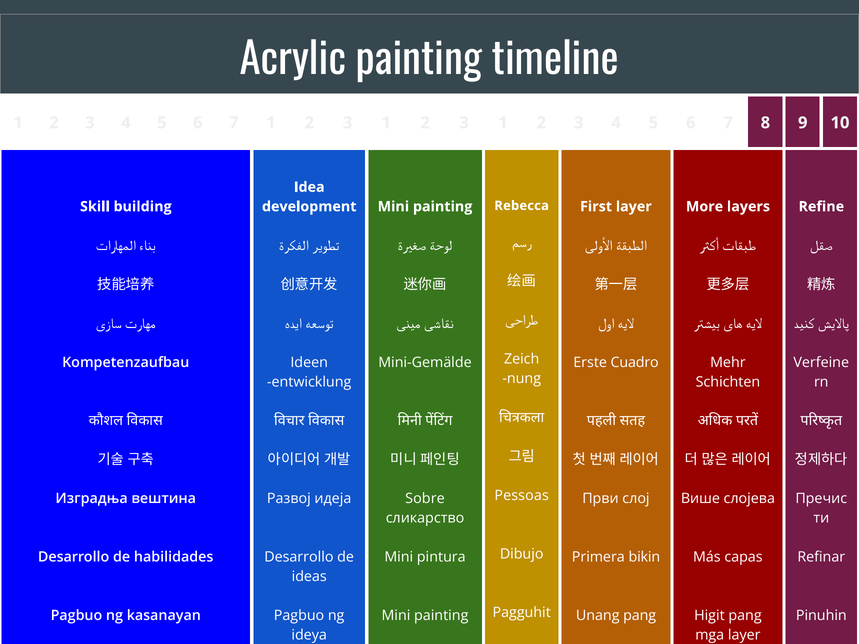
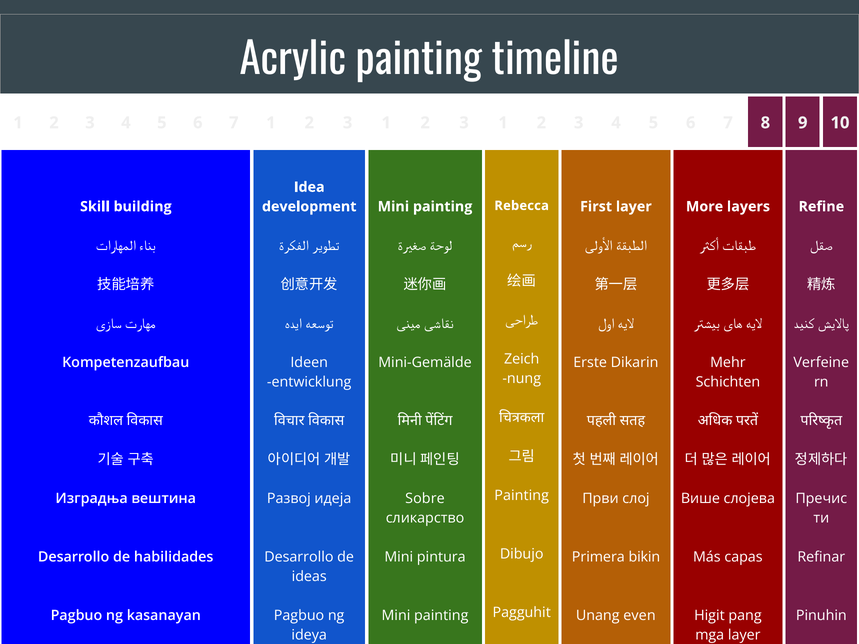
Cuadro: Cuadro -> Dikarin (635, 362)
Pessoas: Pessoas -> Painting (522, 496)
Unang pang: pang -> even (639, 616)
